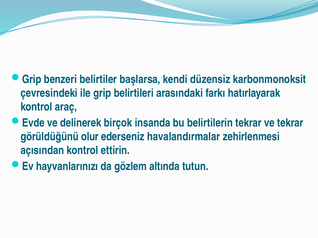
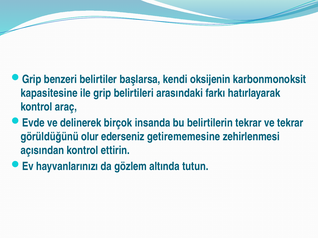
düzensiz: düzensiz -> oksijenin (210, 79)
çevresindeki: çevresindeki -> kapasitesine (49, 93)
havalandırmalar: havalandırmalar -> getirememesine (184, 137)
